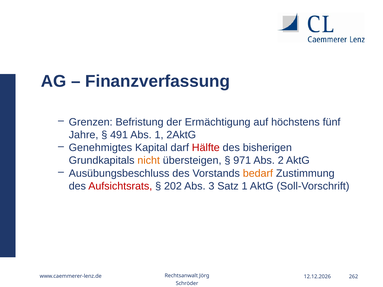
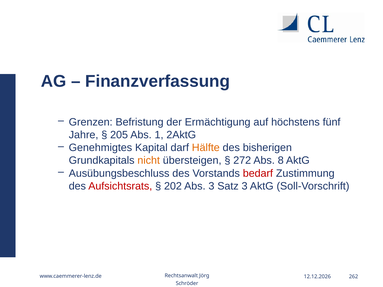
491: 491 -> 205 (119, 135)
Hälfte colour: red -> orange (206, 148)
971: 971 -> 272 (242, 161)
2: 2 -> 8 (281, 161)
bedarf colour: orange -> red (258, 173)
Satz 1: 1 -> 3 (245, 186)
